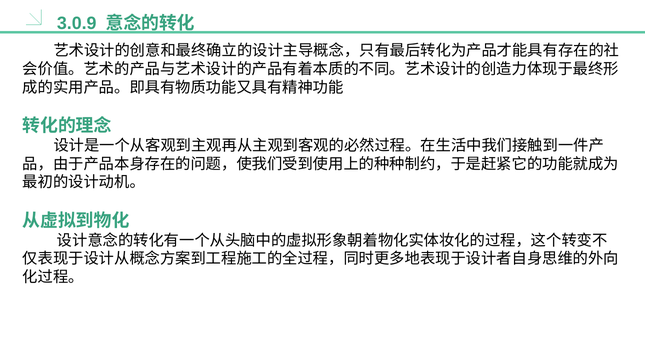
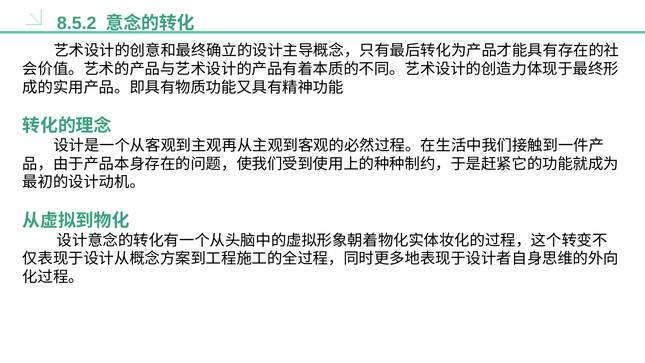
3.0.9: 3.0.9 -> 8.5.2 (77, 23)
